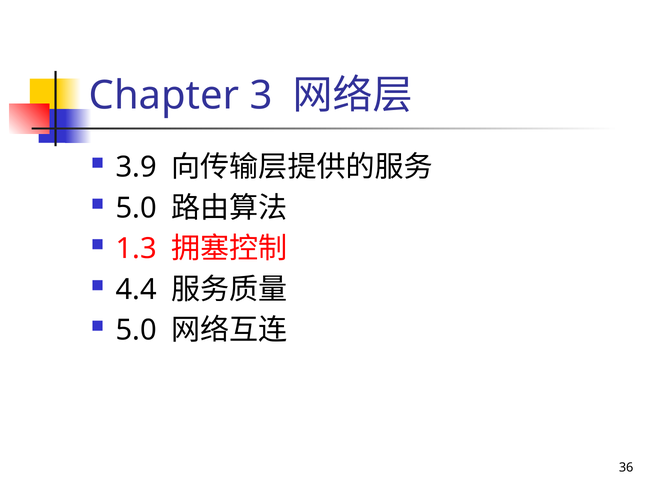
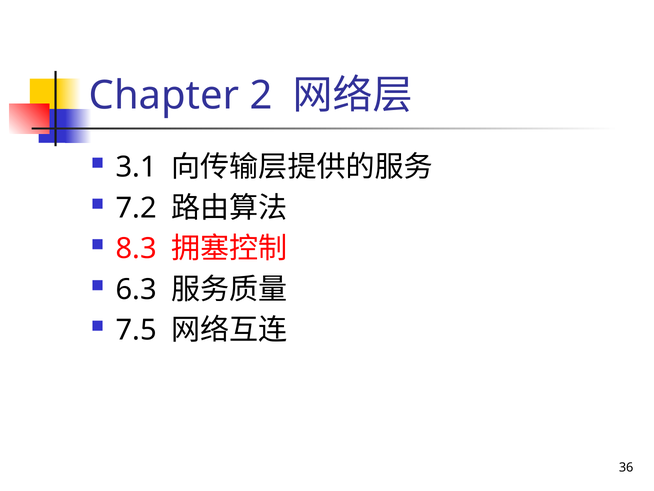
3: 3 -> 2 (261, 95)
3.9: 3.9 -> 3.1 (136, 167)
5.0: 5.0 -> 7.2 (136, 208)
1.3: 1.3 -> 8.3 (136, 248)
4.4: 4.4 -> 6.3 (136, 289)
5.0: 5.0 -> 7.5 (136, 330)
